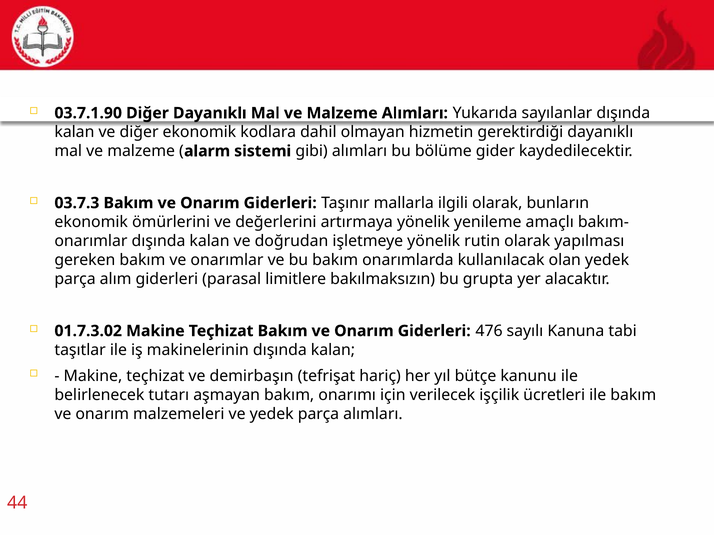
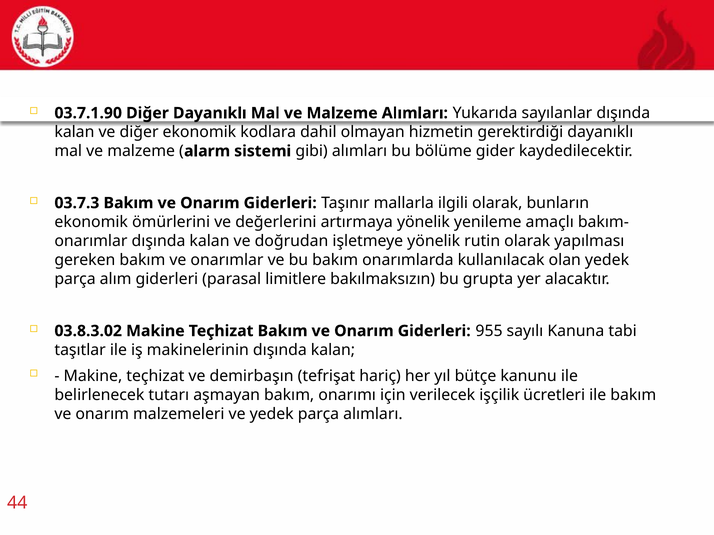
01.7.3.02: 01.7.3.02 -> 03.8.3.02 (88, 331)
476: 476 -> 955 (489, 331)
